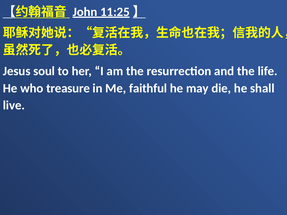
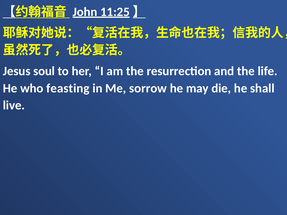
treasure: treasure -> feasting (68, 88)
faithful: faithful -> sorrow (148, 88)
